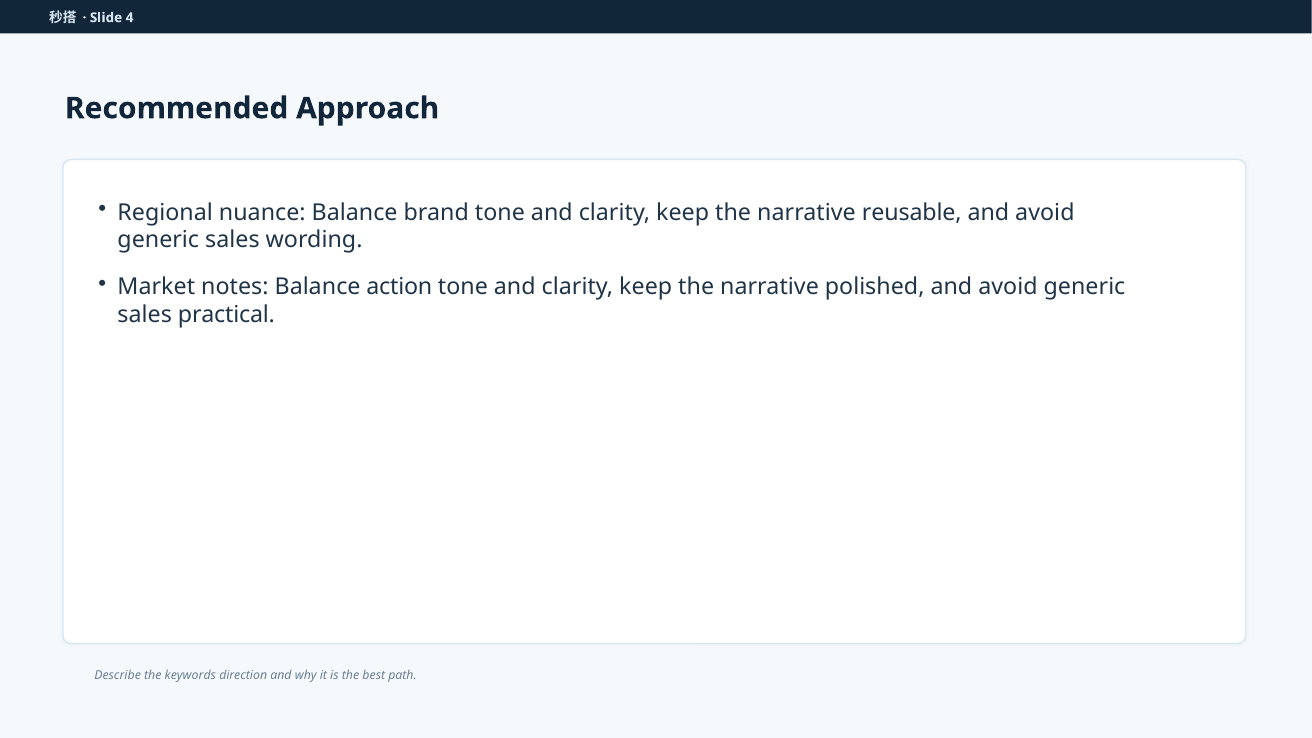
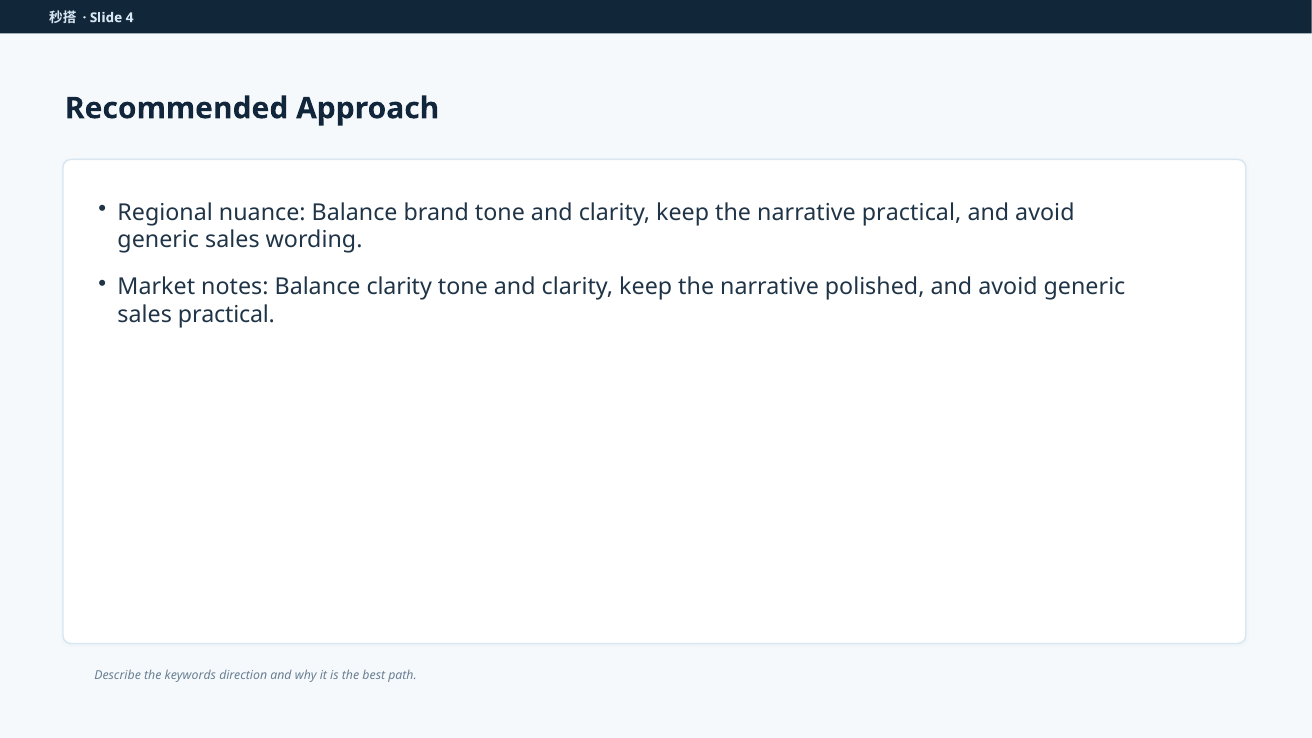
narrative reusable: reusable -> practical (912, 212)
Balance action: action -> clarity (399, 287)
